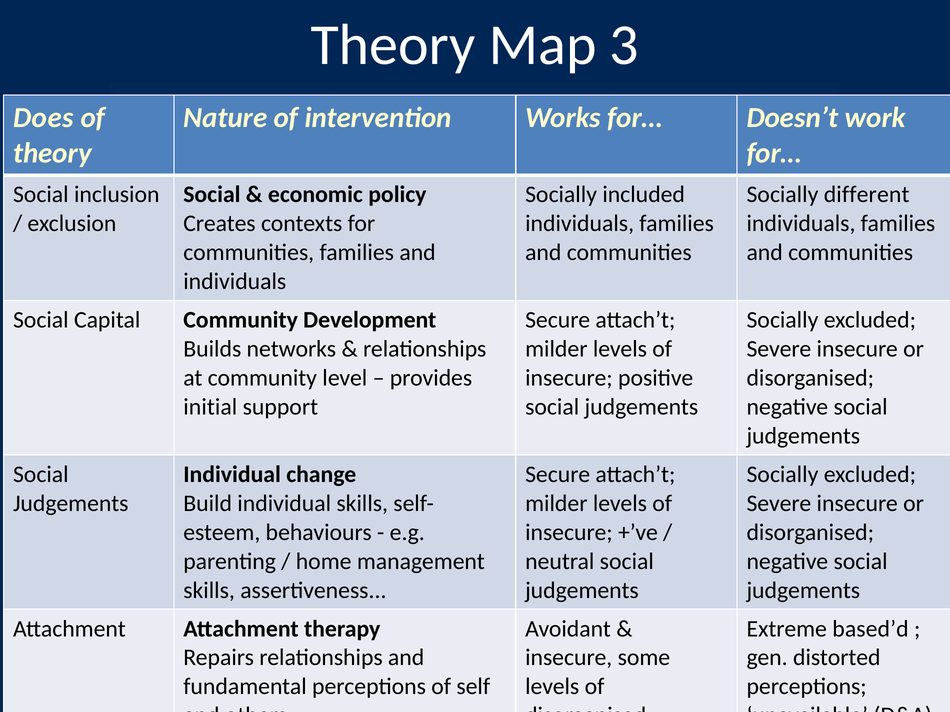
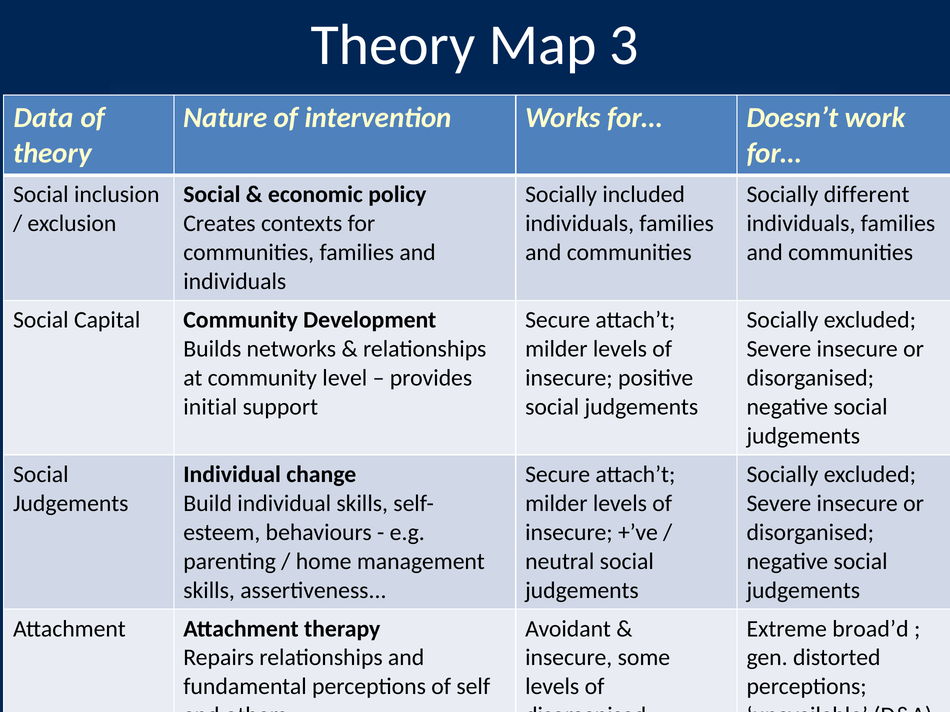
Does: Does -> Data (43, 118)
based’d: based’d -> broad’d (870, 629)
